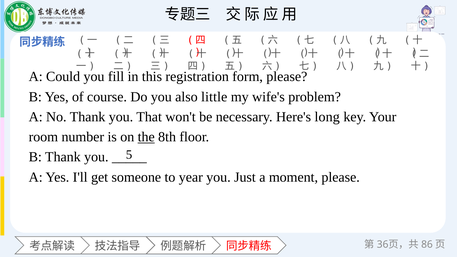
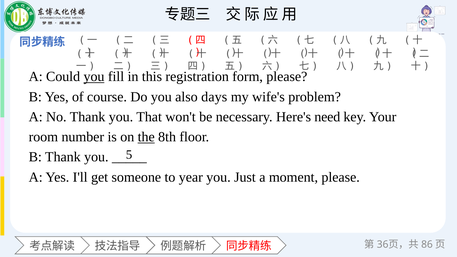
you underline: none -> present (94, 77)
little: little -> days (214, 97)
long: long -> need (327, 117)
